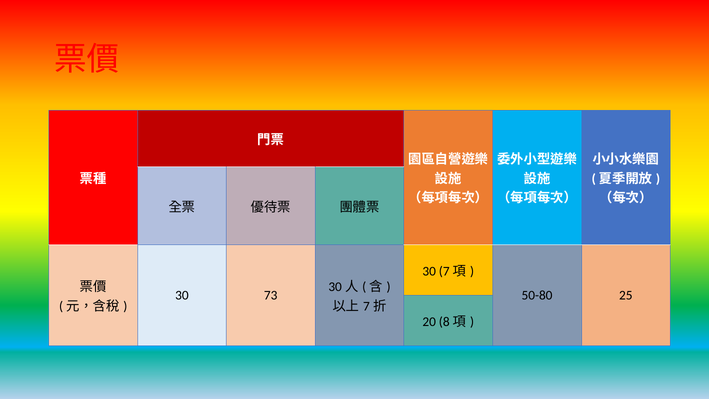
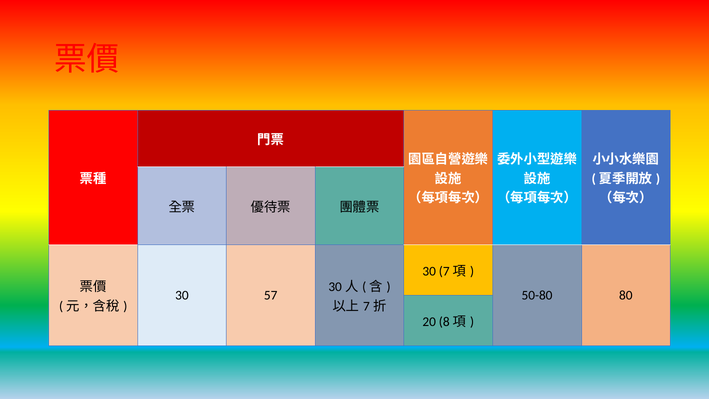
73: 73 -> 57 (271, 295)
25: 25 -> 80 (626, 295)
